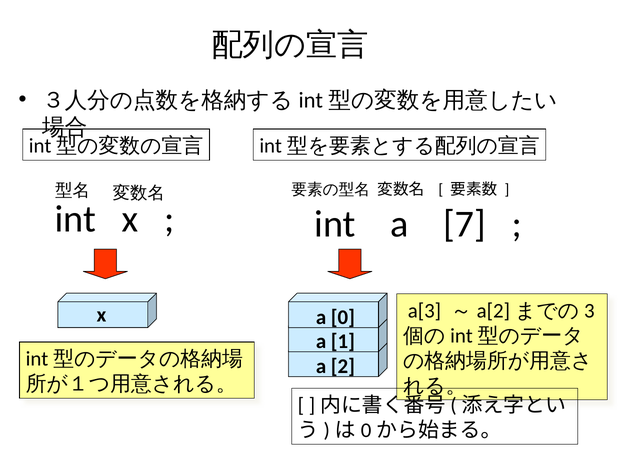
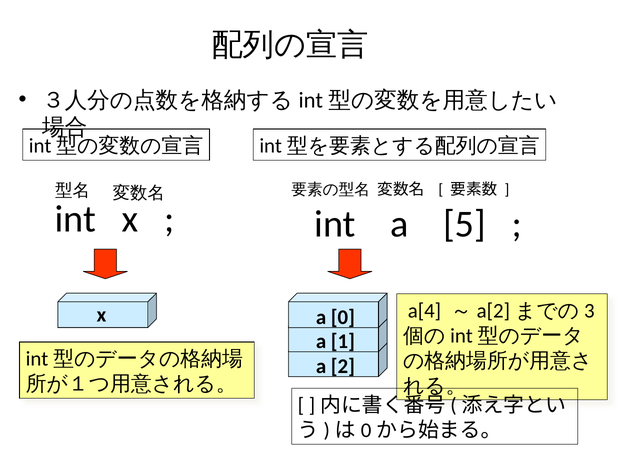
7: 7 -> 5 (464, 224)
a[3: a[3 -> a[4 (424, 311)
